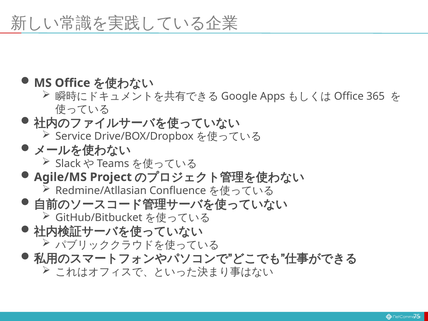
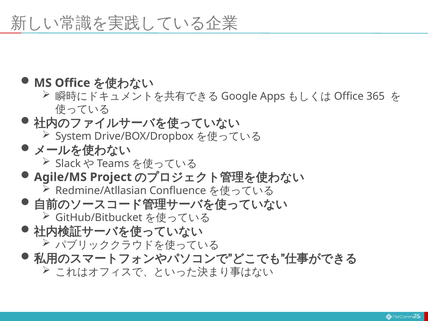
Service: Service -> System (73, 136)
